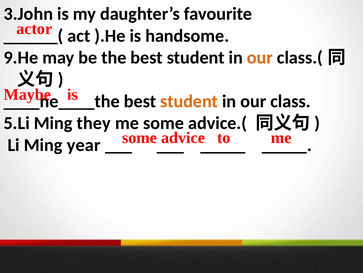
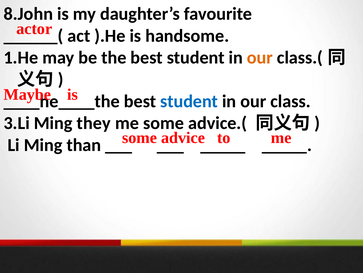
3.John: 3.John -> 8.John (28, 14)
9.He: 9.He -> 1.He (21, 57)
student colour: orange -> blue (189, 101)
5.Li: 5.Li -> 3.Li (17, 123)
year: year -> than (84, 145)
